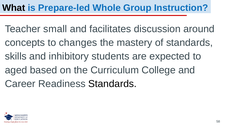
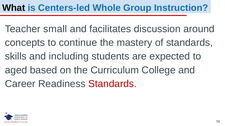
Prepare-led: Prepare-led -> Centers-led (64, 8)
changes: changes -> continue (78, 43)
inhibitory: inhibitory -> including (69, 57)
Standards colour: black -> red (112, 84)
